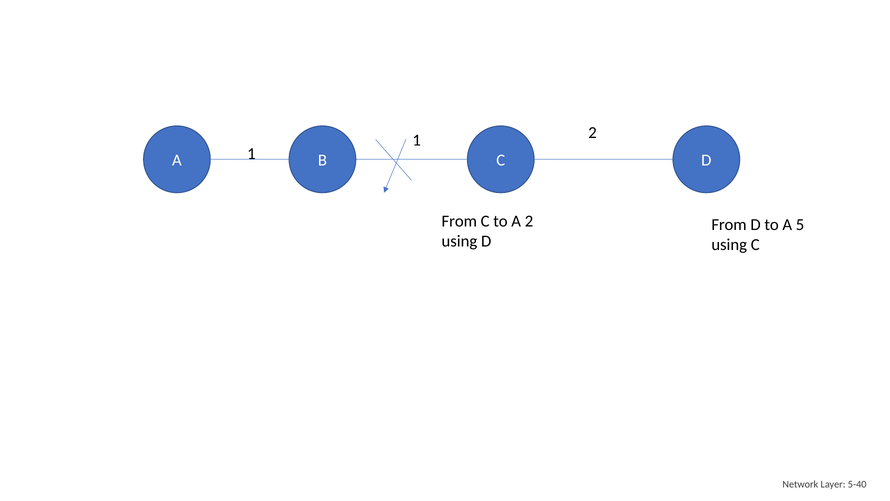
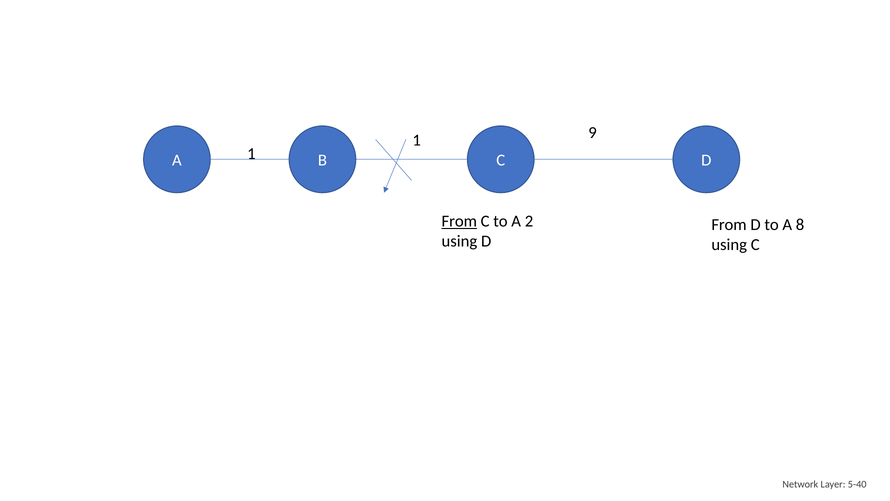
1 2: 2 -> 9 (592, 133)
From underline: none -> present (459, 221)
5: 5 -> 8 (800, 225)
